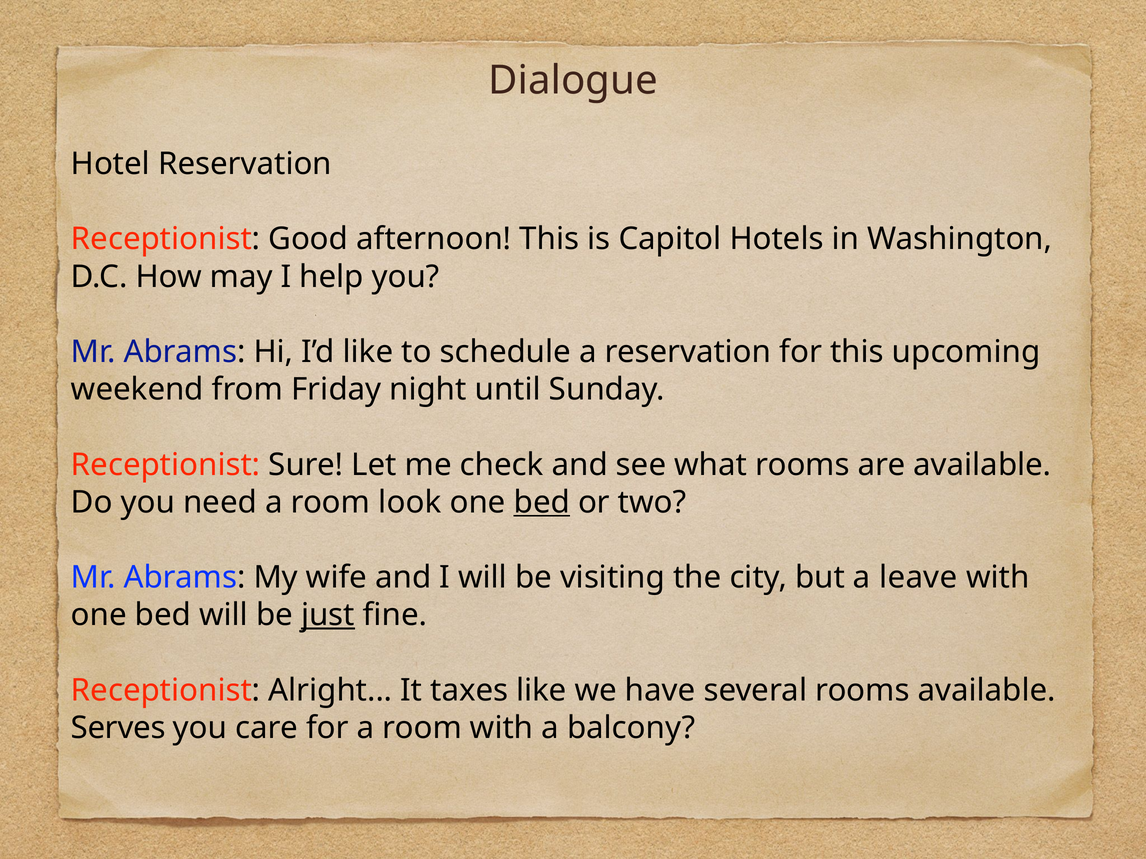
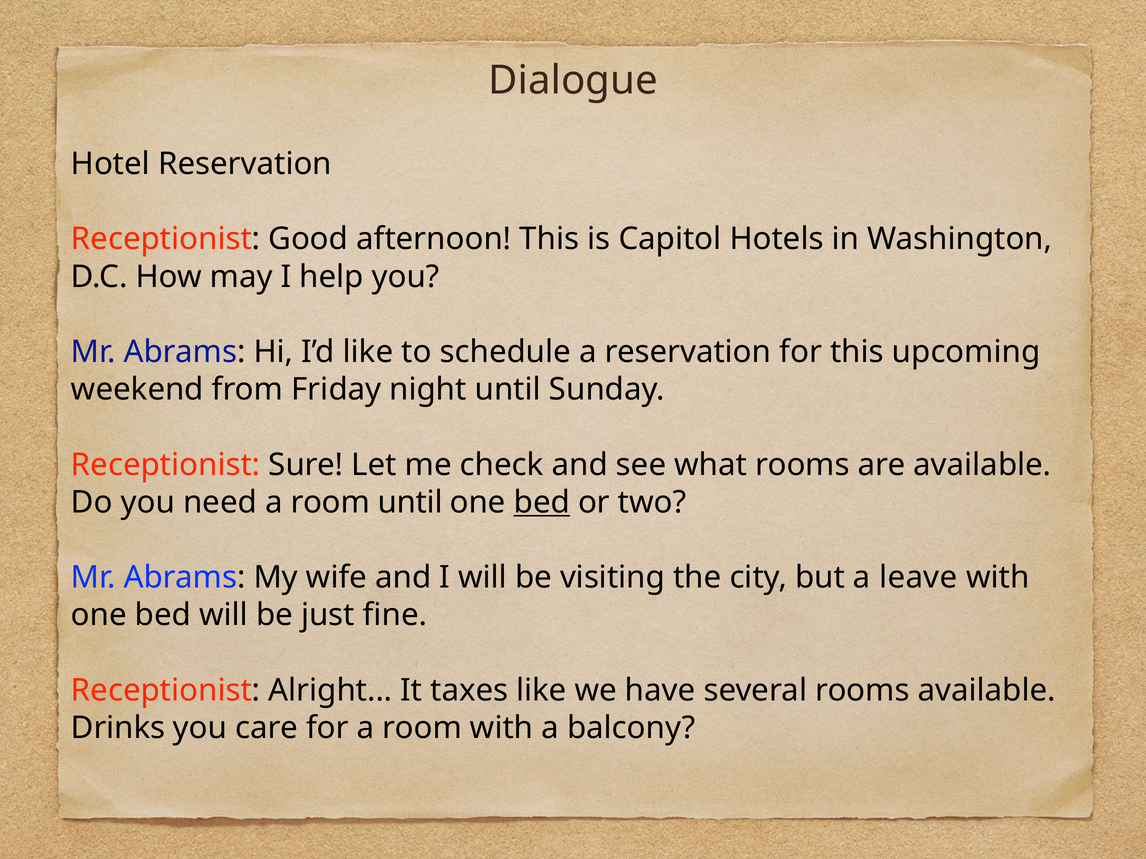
room look: look -> until (410, 503)
just underline: present -> none (328, 615)
Serves: Serves -> Drinks (118, 728)
